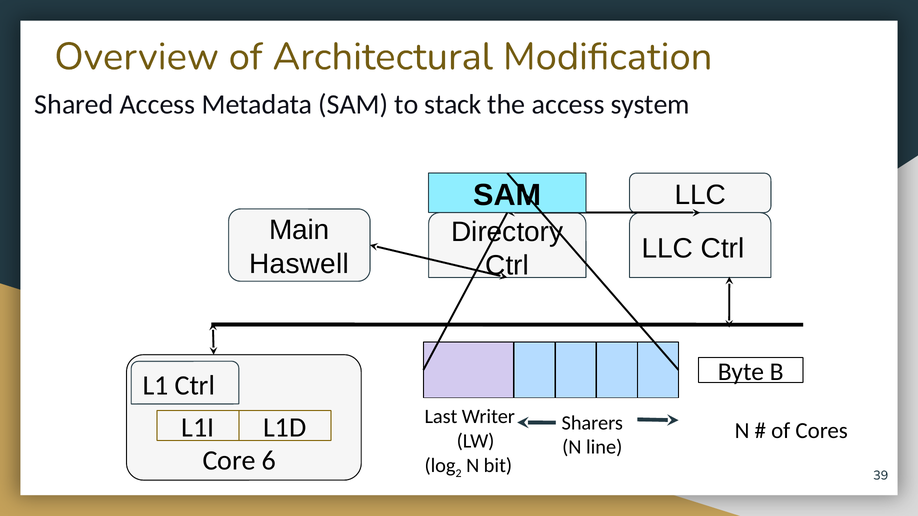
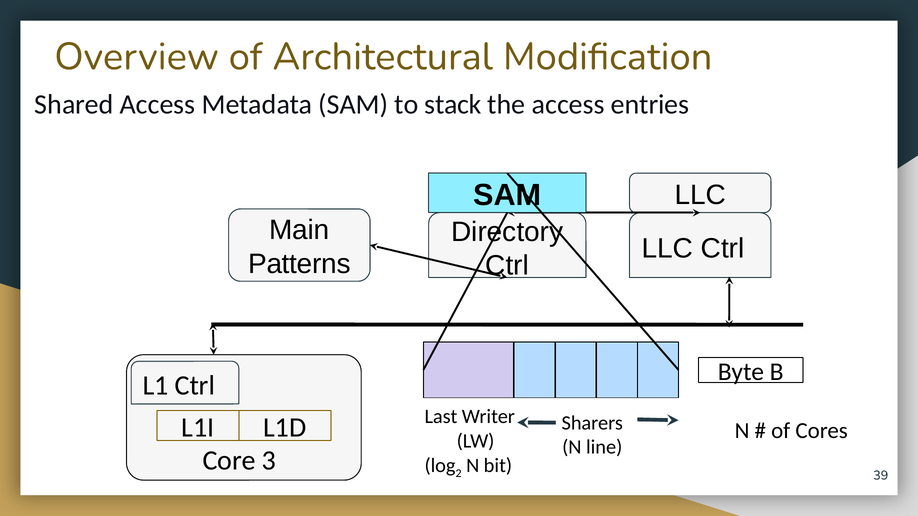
system: system -> entries (650, 105)
Haswell: Haswell -> Patterns (299, 264)
6: 6 -> 3 (269, 461)
